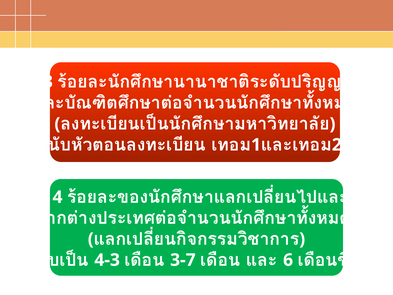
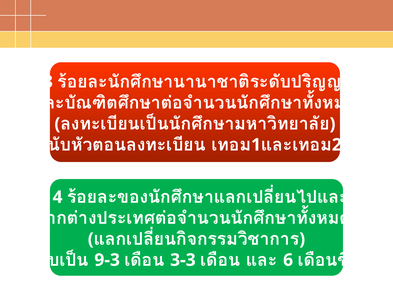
4-3: 4-3 -> 9-3 (107, 260)
3-7: 3-7 -> 3-3 (183, 260)
